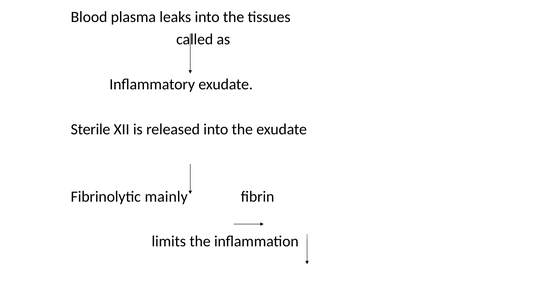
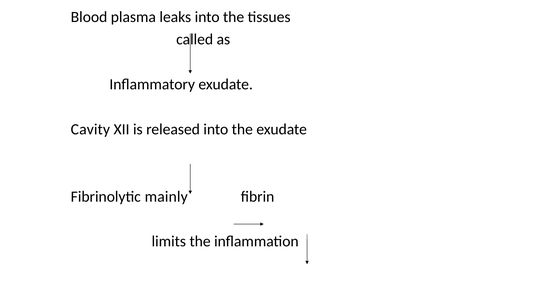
Sterile: Sterile -> Cavity (90, 129)
